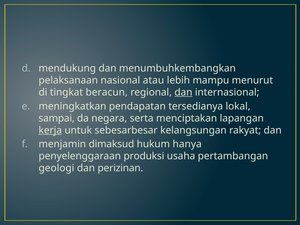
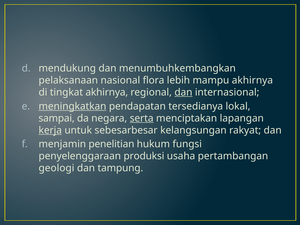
atau: atau -> flora (154, 80)
mampu menurut: menurut -> akhirnya (252, 80)
tingkat beracun: beracun -> akhirnya (107, 92)
meningkatkan underline: none -> present (72, 106)
serta underline: none -> present (142, 118)
dimaksud: dimaksud -> penelitian (111, 144)
hanya: hanya -> fungsi (187, 144)
perizinan: perizinan -> tampung (120, 168)
